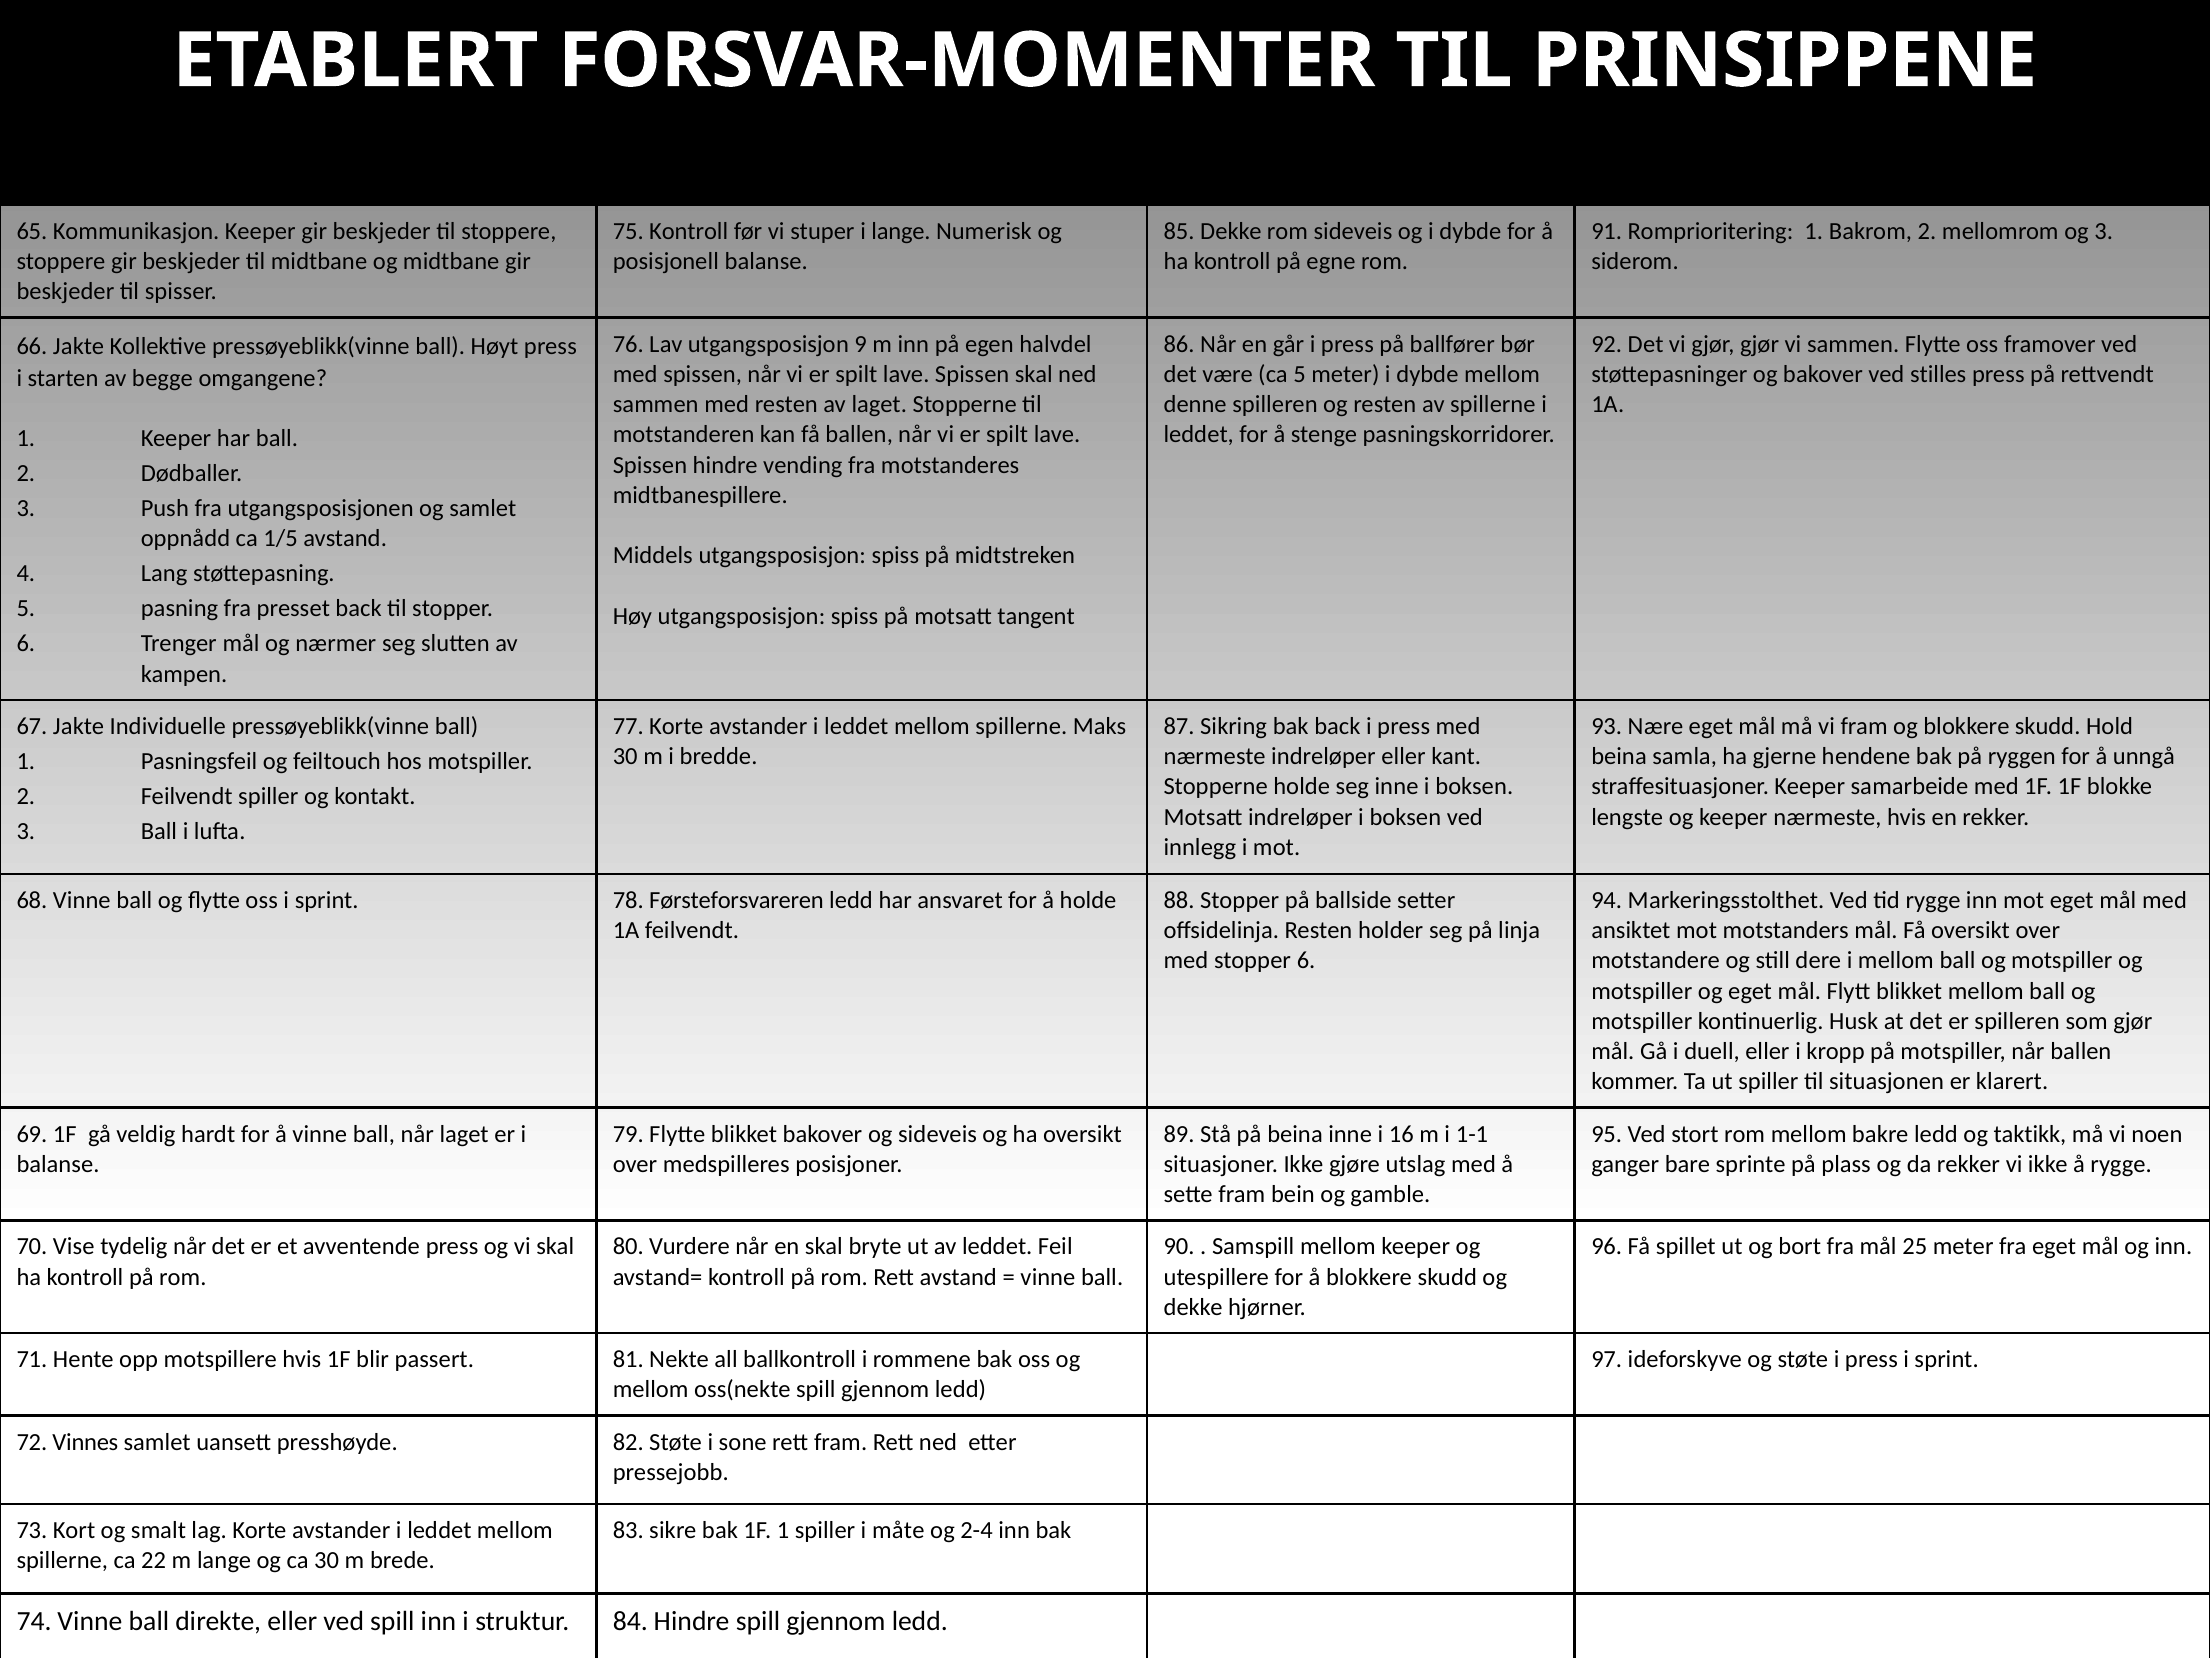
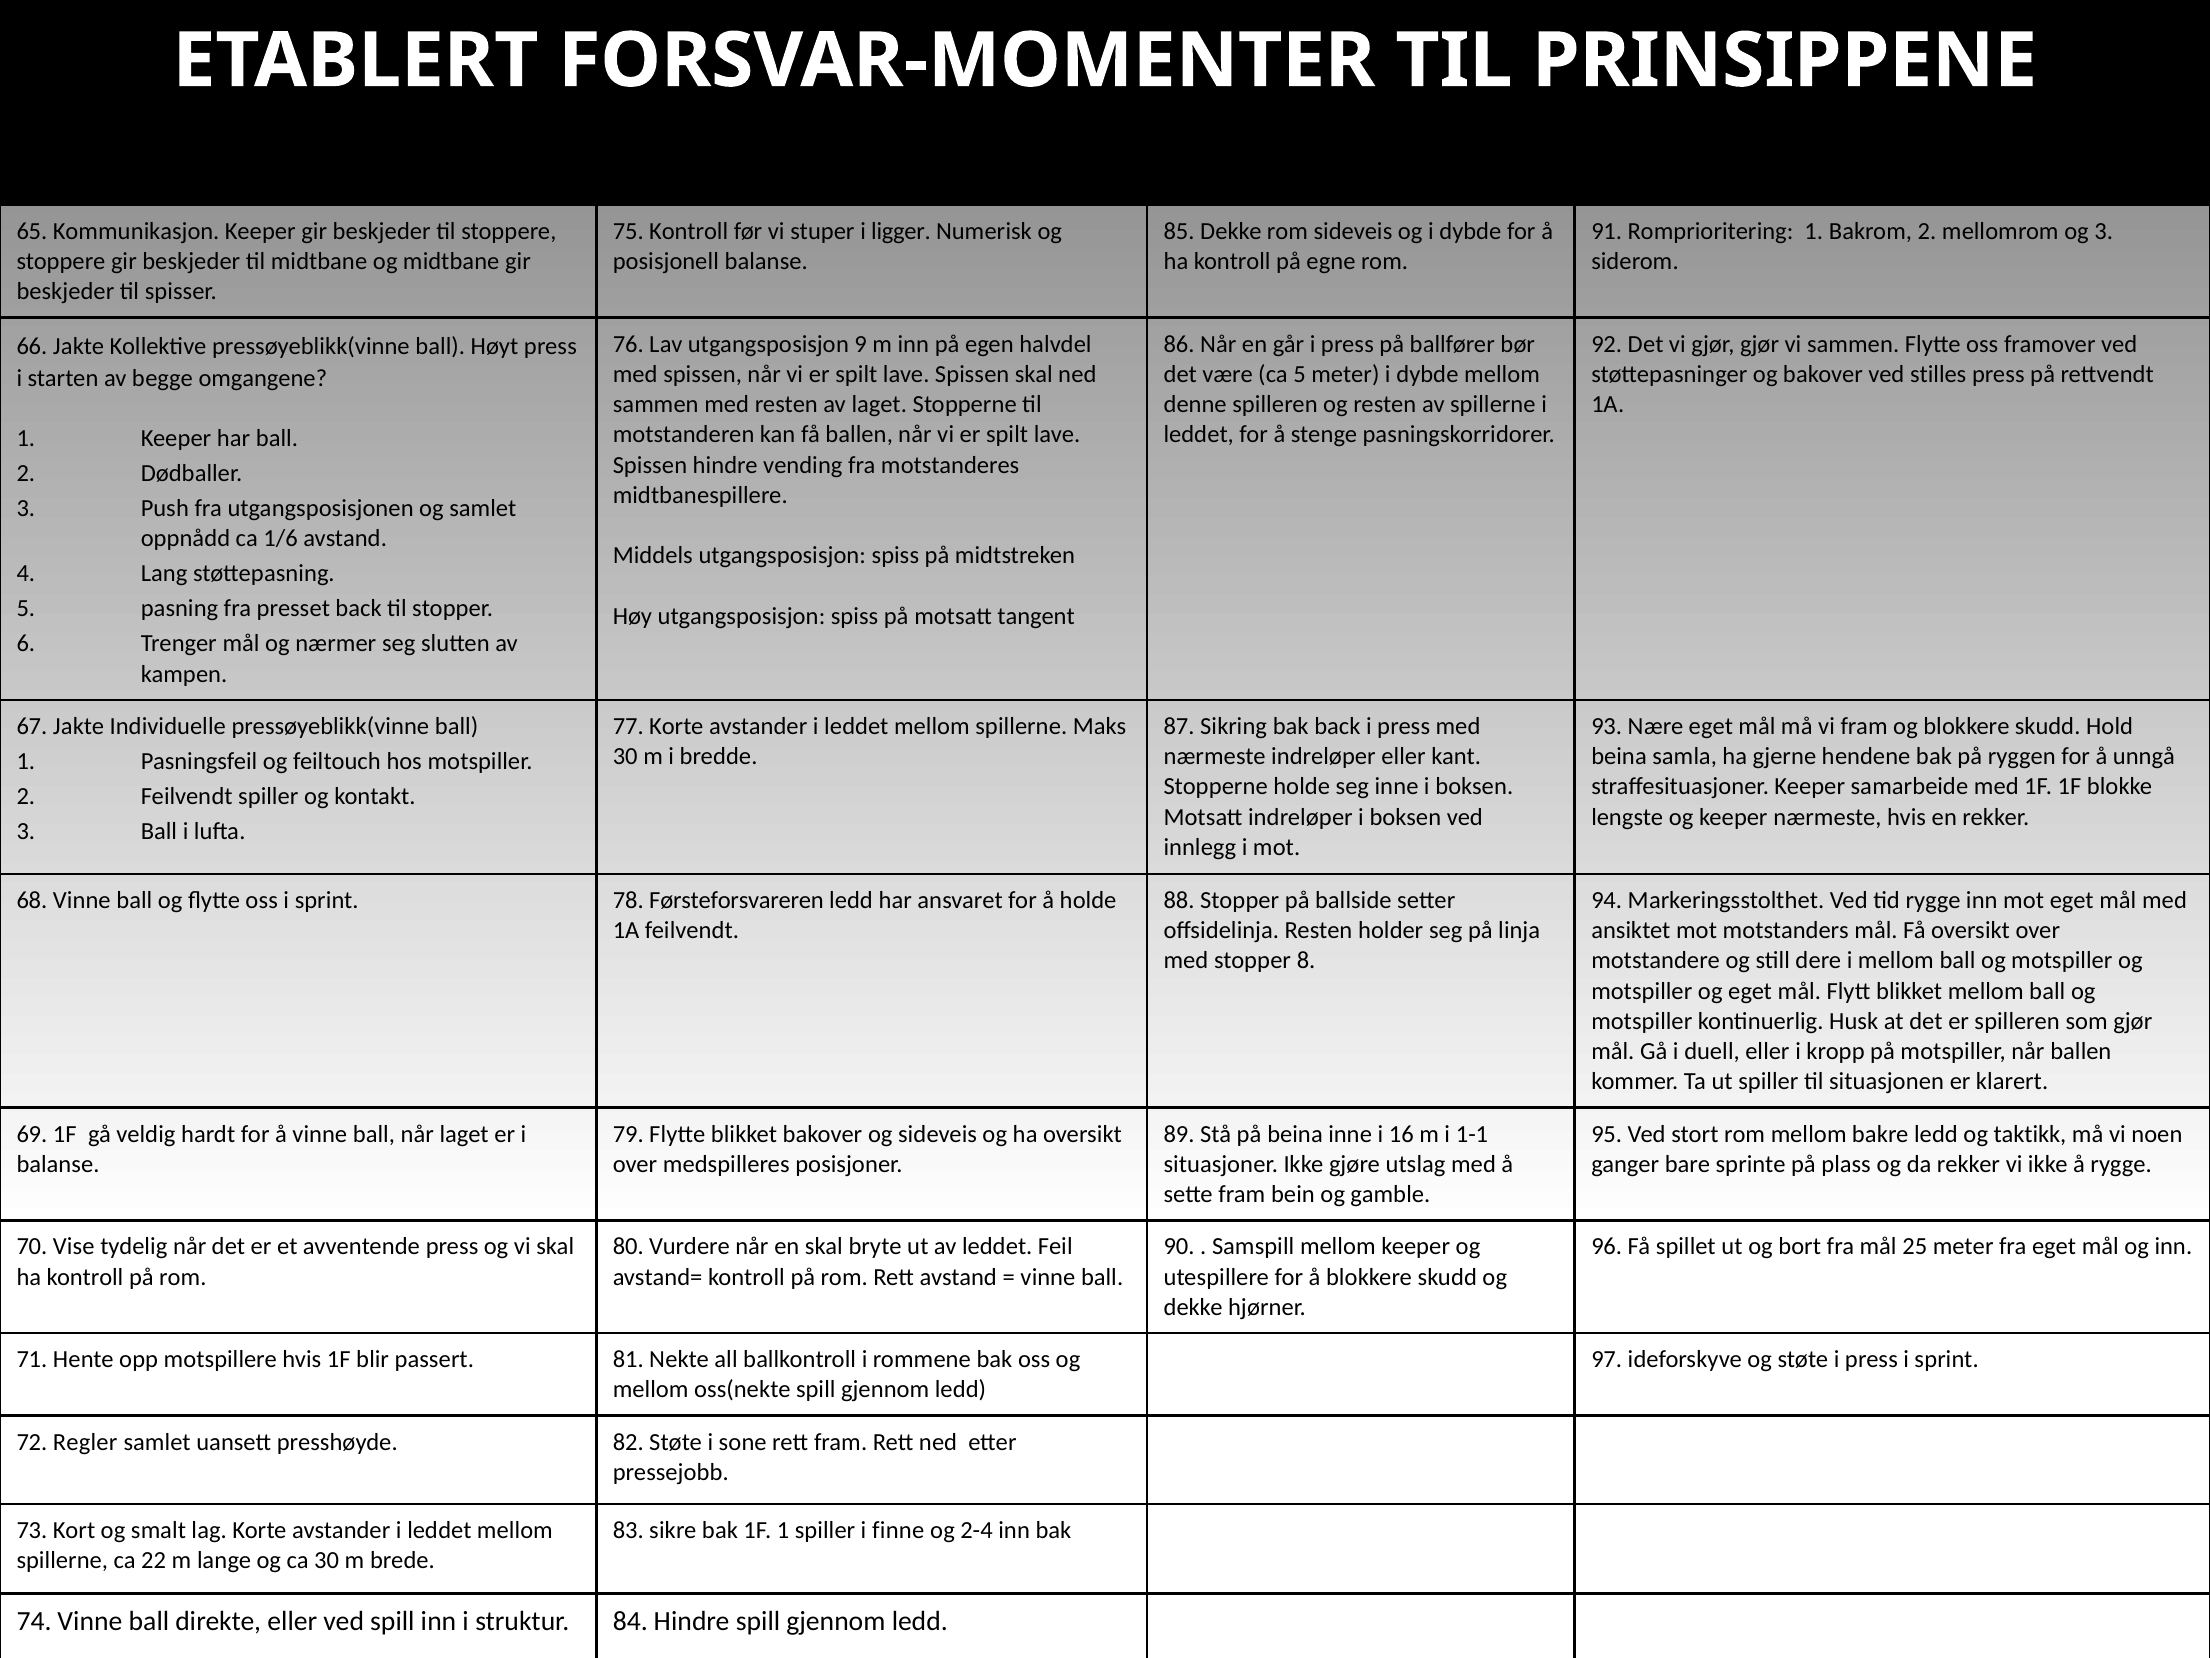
i lange: lange -> ligger (901, 231)
1/5: 1/5 -> 1/6 (281, 538)
med stopper 6: 6 -> 8 (1306, 961)
Vinnes: Vinnes -> Regler (85, 1442)
måte: måte -> finne (898, 1530)
